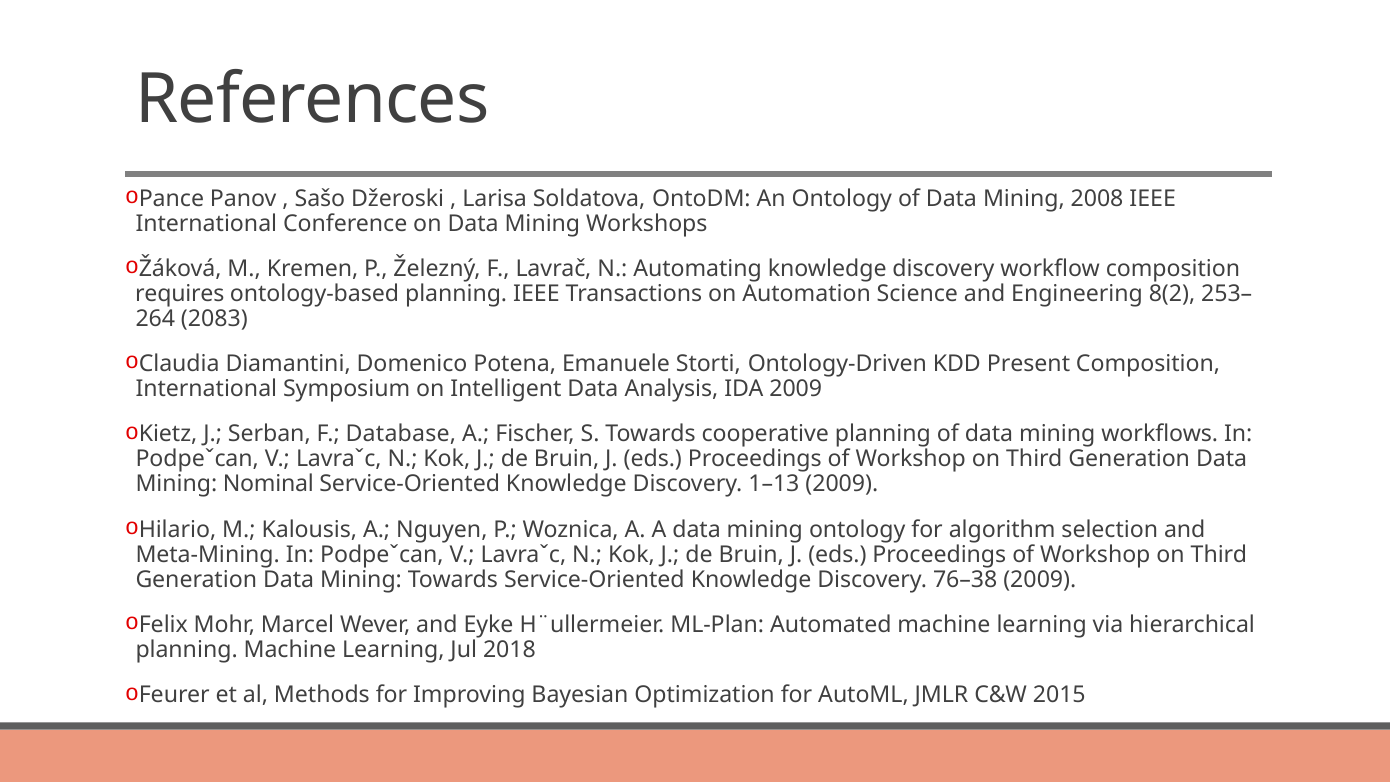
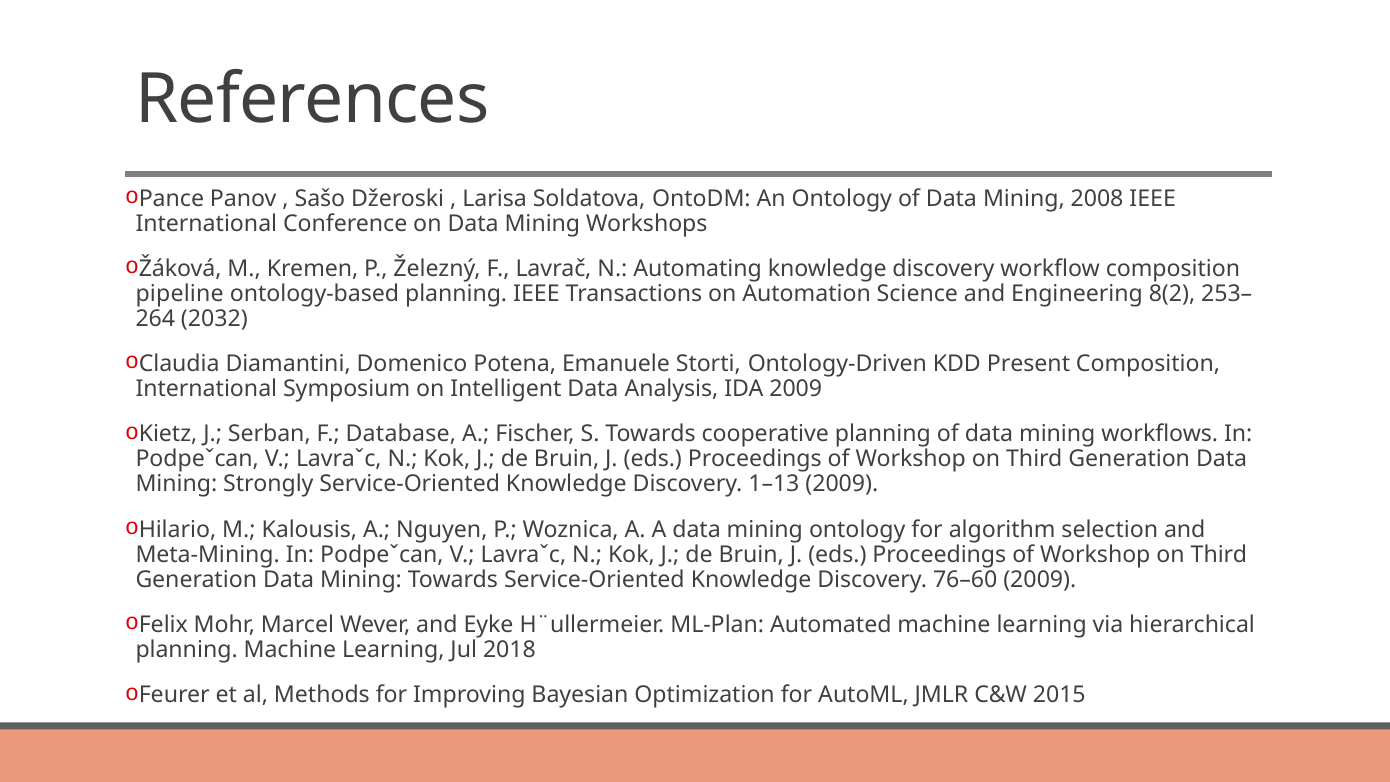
requires: requires -> pipeline (180, 294)
2083: 2083 -> 2032 (214, 319)
Nominal: Nominal -> Strongly (268, 484)
76–38: 76–38 -> 76–60 (965, 579)
